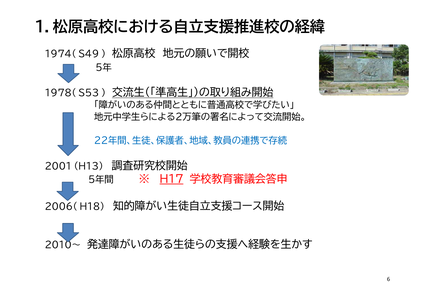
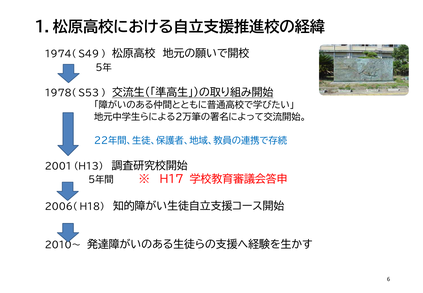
H17 underline: present -> none (172, 179)
